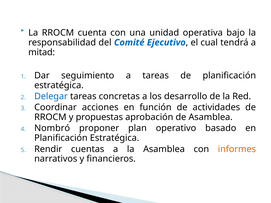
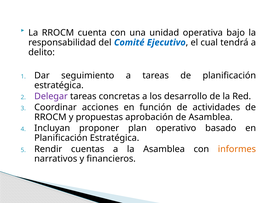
mitad: mitad -> delito (42, 52)
Delegar colour: blue -> purple (51, 96)
Nombró: Nombró -> Incluyan (52, 128)
